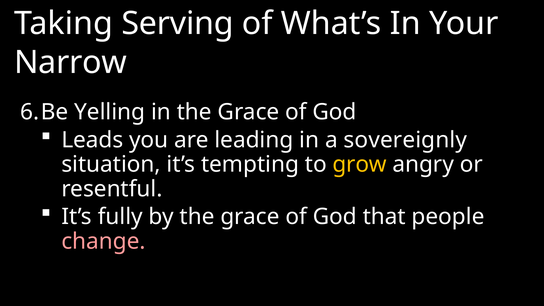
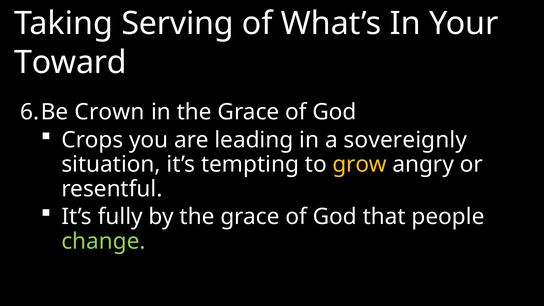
Narrow: Narrow -> Toward (70, 62)
Yelling: Yelling -> Crown (110, 112)
Leads: Leads -> Crops (92, 140)
change colour: pink -> light green (104, 241)
